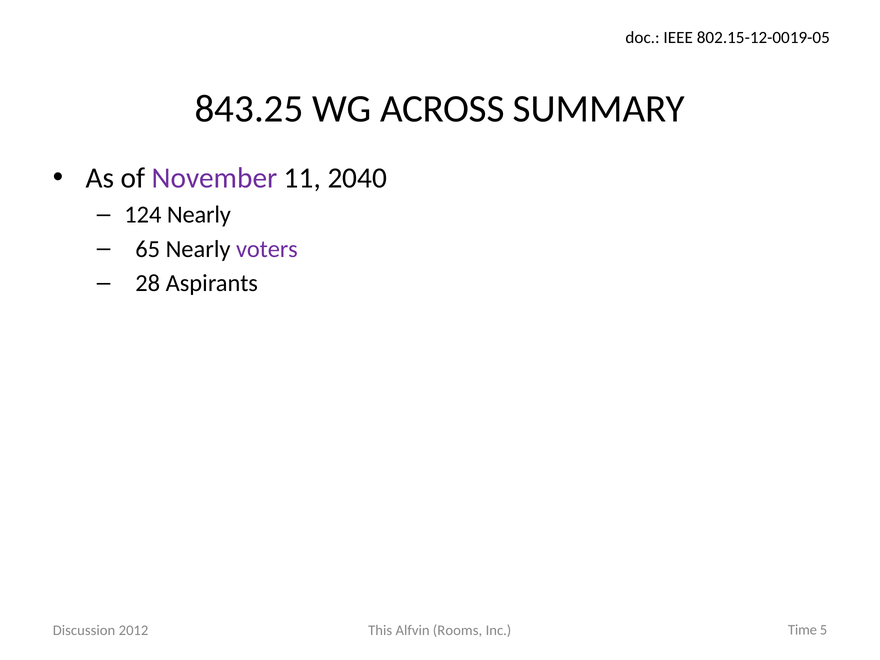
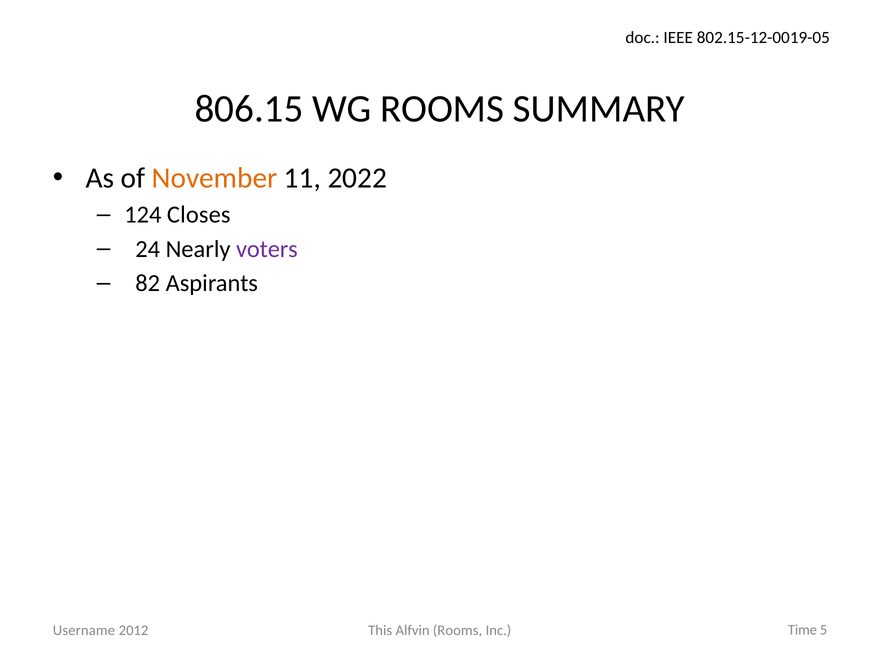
843.25: 843.25 -> 806.15 (249, 109)
WG ACROSS: ACROSS -> ROOMS (442, 109)
November colour: purple -> orange (215, 178)
2040: 2040 -> 2022 (357, 178)
124 Nearly: Nearly -> Closes (199, 215)
65: 65 -> 24 (148, 249)
28: 28 -> 82 (148, 283)
Discussion: Discussion -> Username (84, 630)
